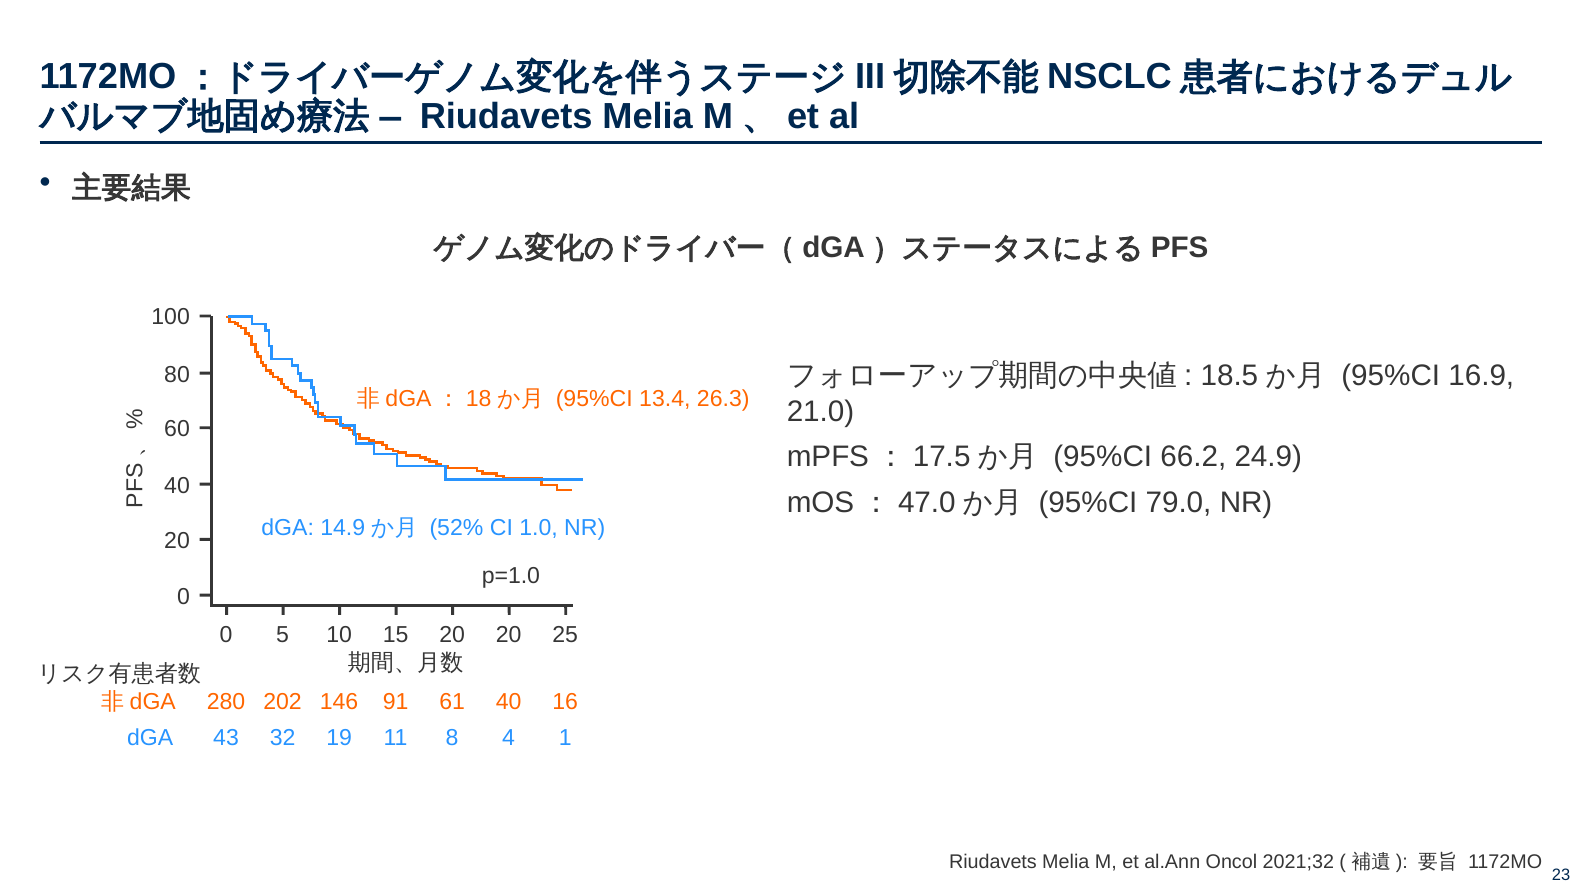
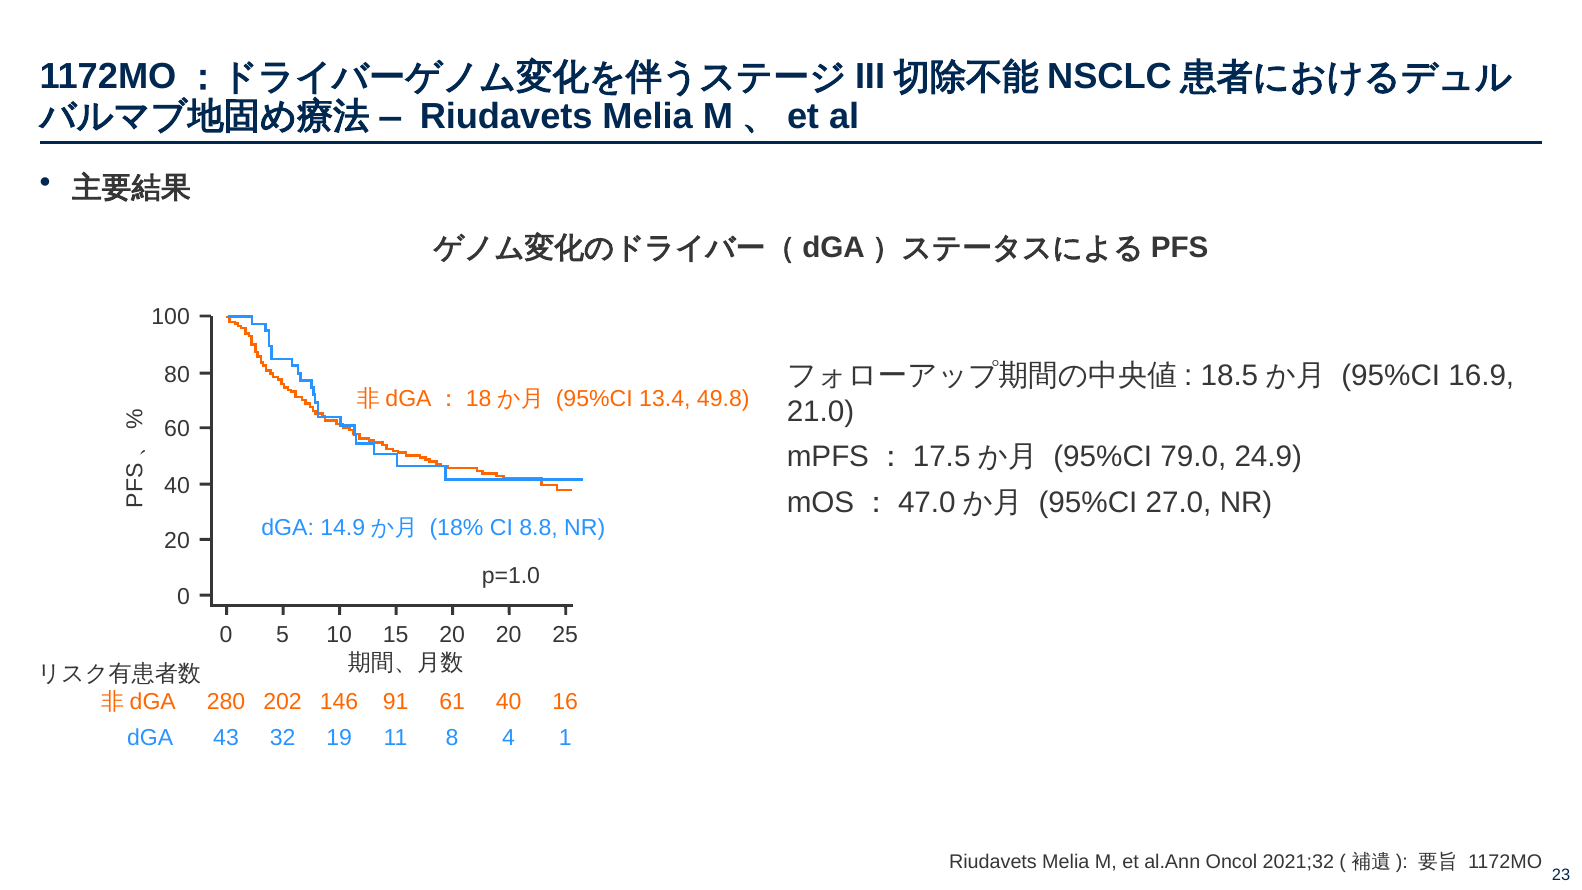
26.3: 26.3 -> 49.8 (723, 399)
66.2: 66.2 -> 79.0 (1193, 457)
79.0: 79.0 -> 27.0 (1178, 502)
52%: 52% -> 18% (456, 528)
1.0: 1.0 -> 8.8 (539, 528)
